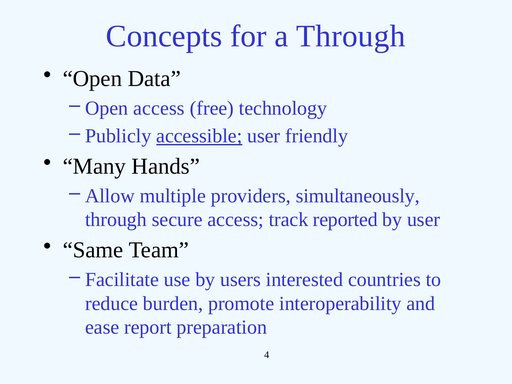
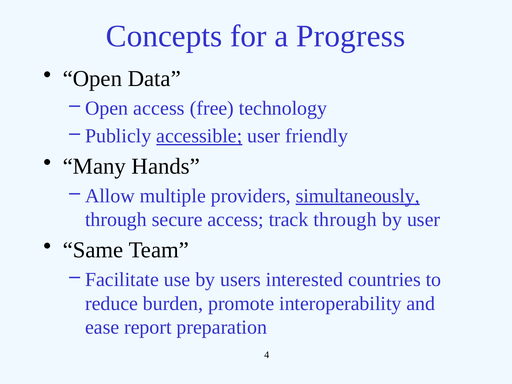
a Through: Through -> Progress (351, 36)
simultaneously underline: none -> present (358, 196)
track reported: reported -> through (345, 220)
